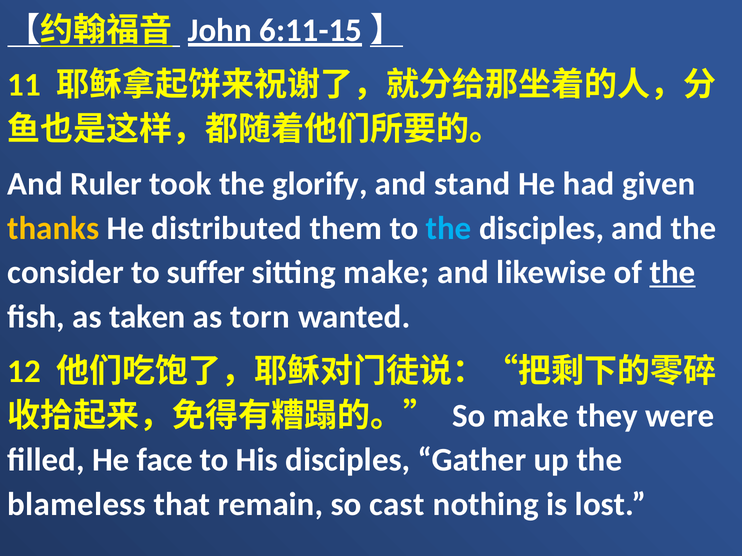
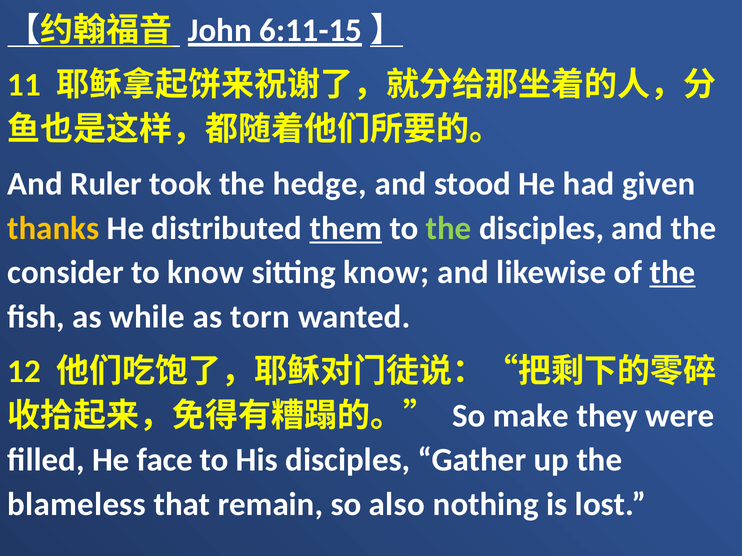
glorify: glorify -> hedge (320, 184)
stand: stand -> stood (472, 184)
them underline: none -> present (346, 228)
the colour: light blue -> light green (449, 228)
to suffer: suffer -> know (206, 273)
sitting make: make -> know (386, 273)
taken: taken -> while (147, 317)
cast: cast -> also (397, 505)
